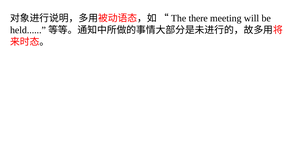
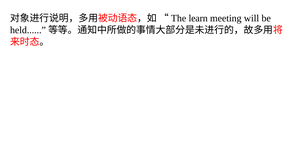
there: there -> learn (198, 18)
